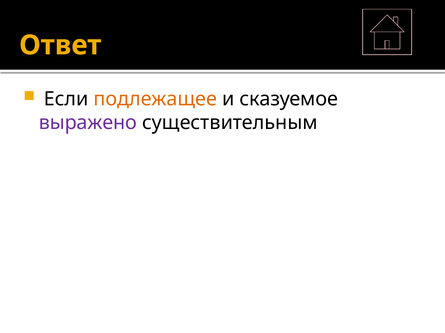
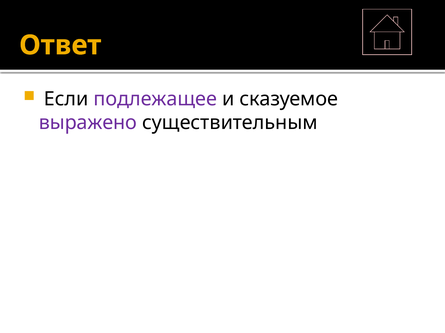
подлежащее colour: orange -> purple (155, 99)
